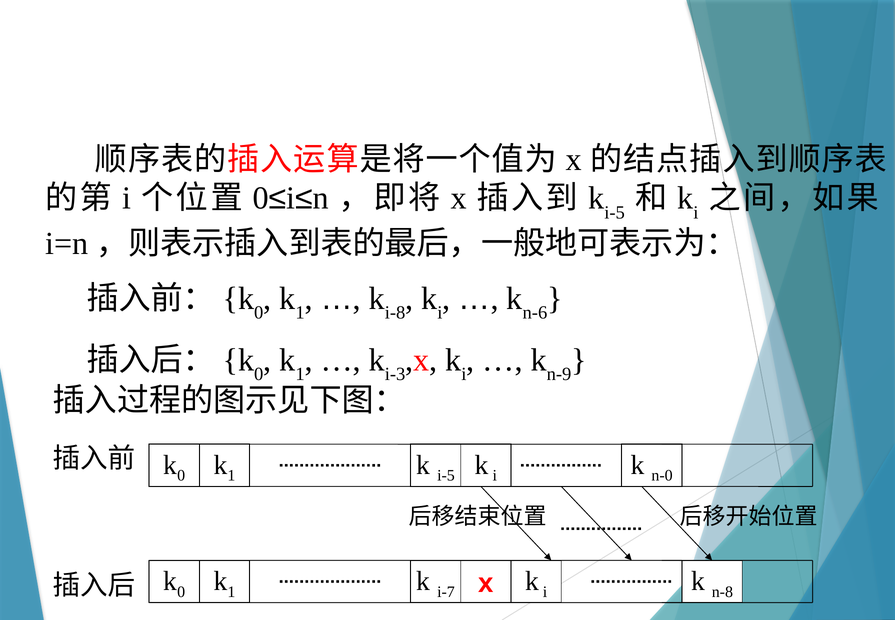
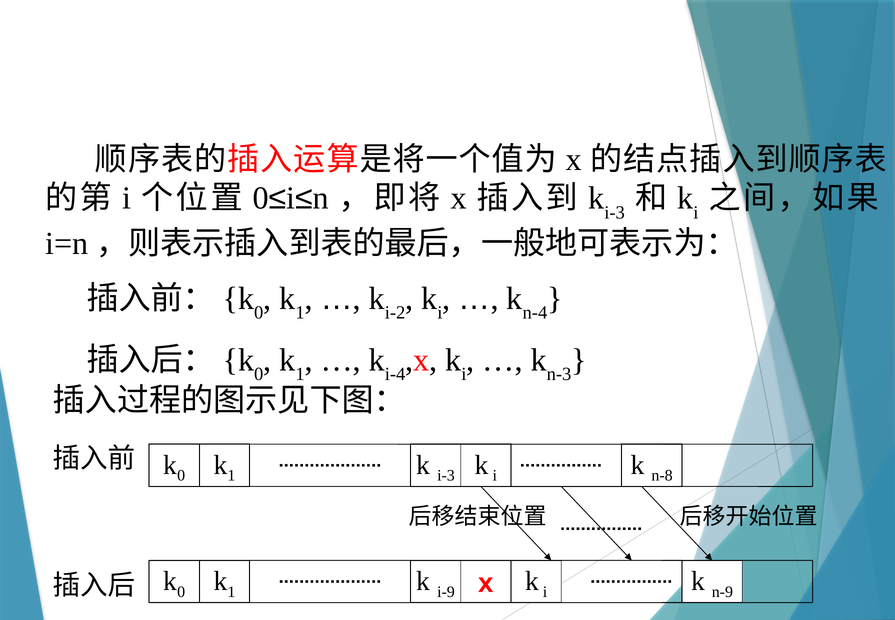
i-5: i-5 -> i-3 (615, 212)
i-8: i-8 -> i-2 (395, 312)
n-6: n-6 -> n-4 (535, 312)
i-3: i-3 -> i-4 (395, 374)
n-9: n-9 -> n-3 (559, 374)
i-5: i-5 -> i-3 (446, 475)
n-0: n-0 -> n-8 (662, 475)
i-7: i-7 -> i-9 (446, 591)
n-8: n-8 -> n-9 (722, 591)
